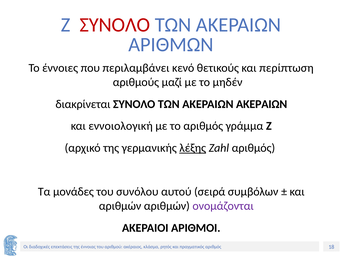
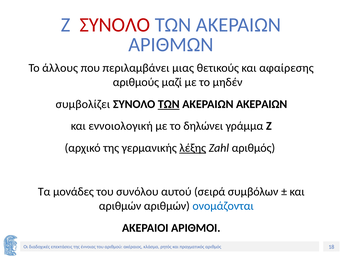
έννοιες: έννοιες -> άλλους (60, 68)
κενό: κενό -> μιας (183, 68)
περίπτωση: περίπτωση -> αφαίρεσης (286, 68)
διακρίνεται: διακρίνεται -> συμβολίζει (83, 104)
ΤΩΝ underline: none -> present (169, 104)
το αριθμός: αριθμός -> δηλώνει (203, 126)
ονομάζονται colour: purple -> blue (223, 206)
